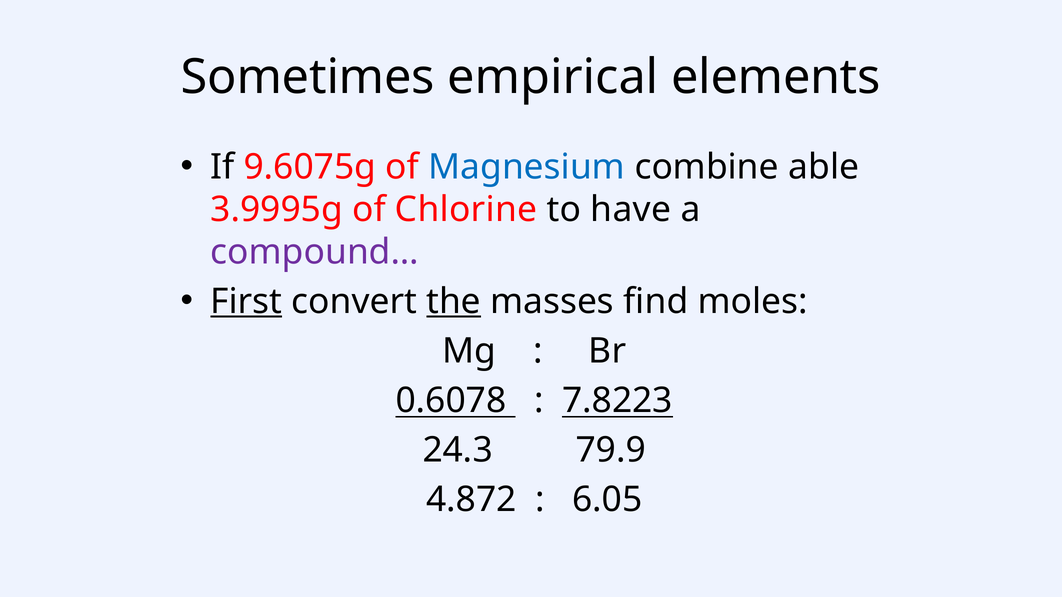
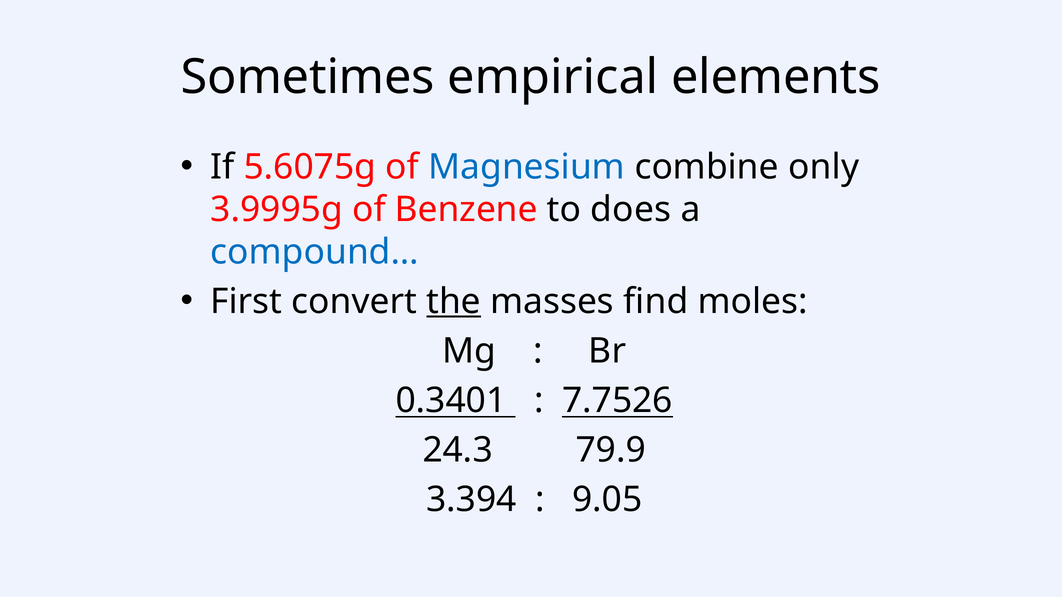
9.6075g: 9.6075g -> 5.6075g (310, 167)
able: able -> only (824, 167)
Chlorine: Chlorine -> Benzene (466, 210)
have: have -> does (631, 210)
compound… colour: purple -> blue (315, 252)
First underline: present -> none (246, 302)
0.6078: 0.6078 -> 0.3401 (451, 401)
7.8223: 7.8223 -> 7.7526 (617, 401)
4.872: 4.872 -> 3.394 (471, 500)
6.05: 6.05 -> 9.05 (607, 500)
